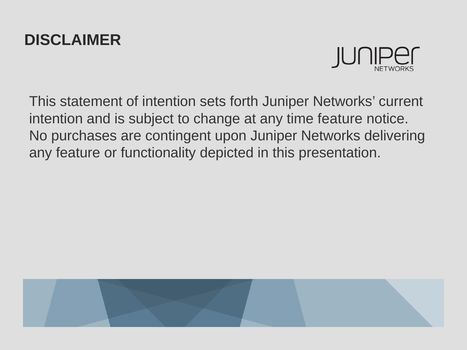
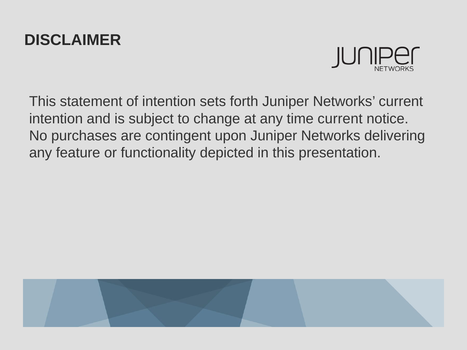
time feature: feature -> current (340, 119)
